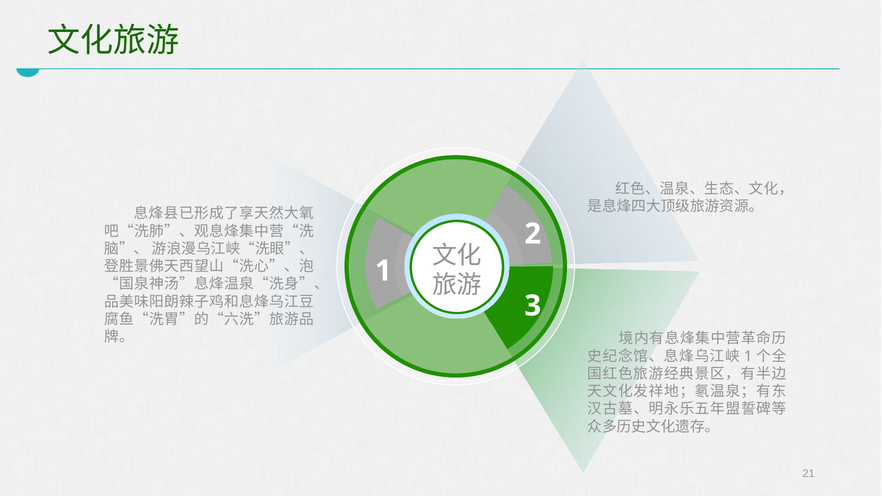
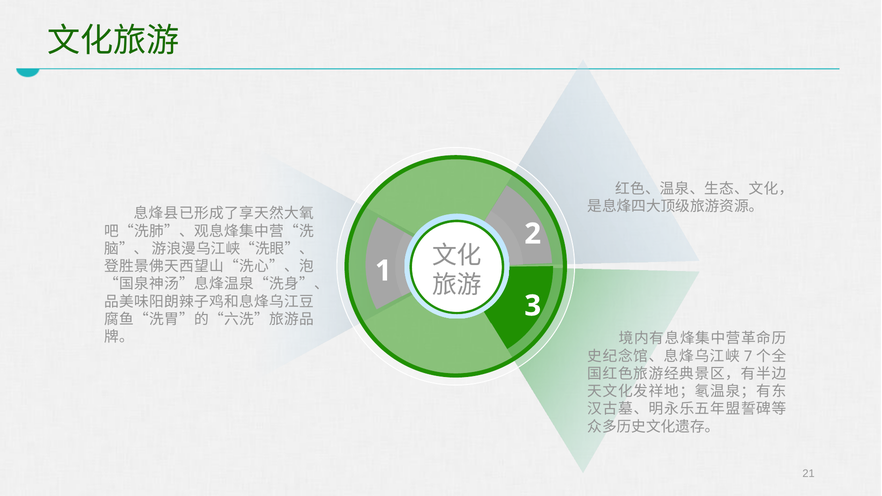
1: 1 -> 7 (748, 356)
